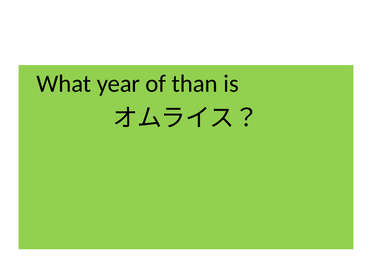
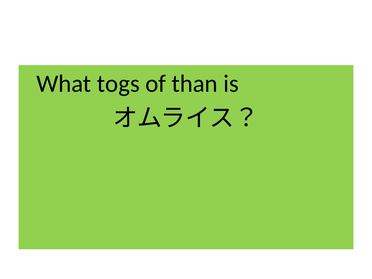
year: year -> togs (118, 84)
